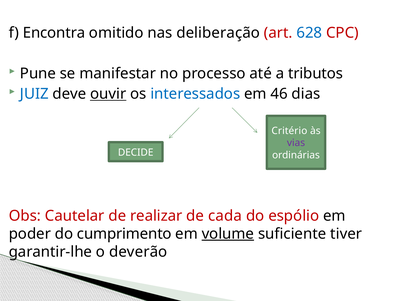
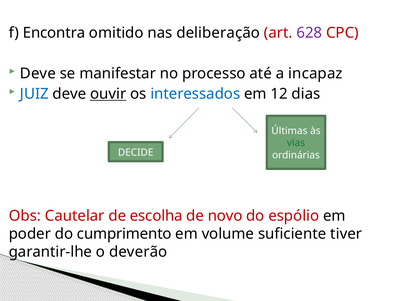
628 colour: blue -> purple (309, 33)
Pune: Pune -> Deve (38, 74)
tributos: tributos -> incapaz (315, 74)
46: 46 -> 12 (279, 94)
Critério: Critério -> Últimas (289, 131)
vias colour: purple -> green (296, 143)
realizar: realizar -> escolha (156, 216)
cada: cada -> novo (225, 216)
volume underline: present -> none (228, 234)
